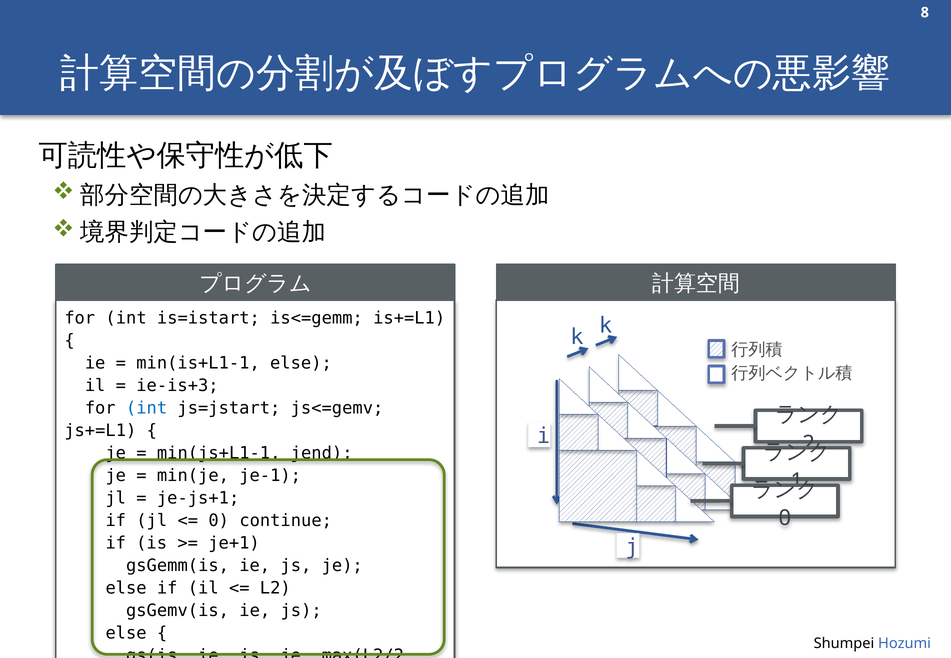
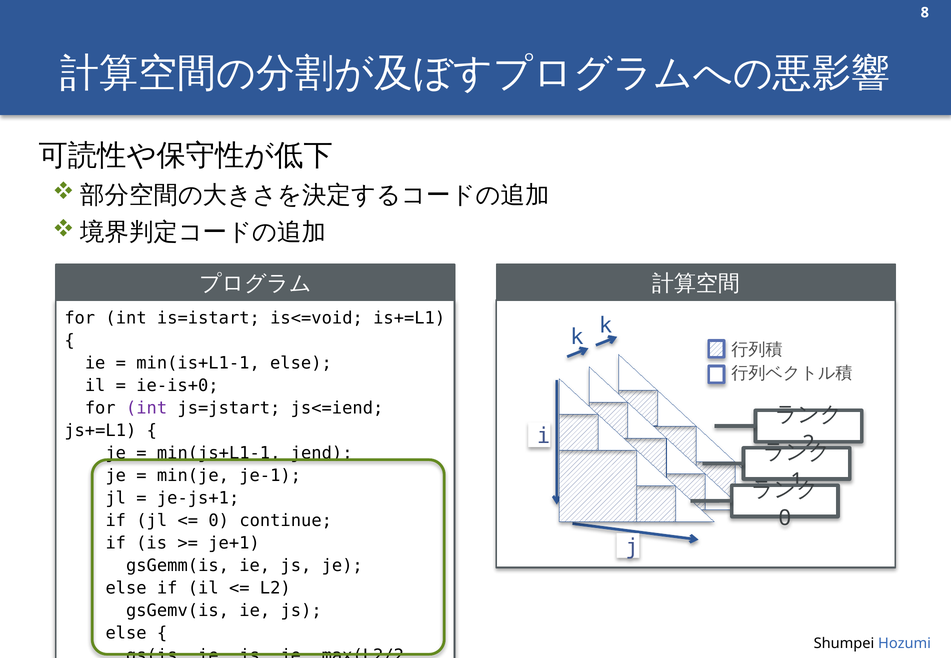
is<=gemm: is<=gemm -> is<=void (317, 318)
ie-is+3: ie-is+3 -> ie-is+0 (177, 386)
int colour: blue -> purple (147, 408)
js<=gemv: js<=gemv -> js<=iend (337, 408)
